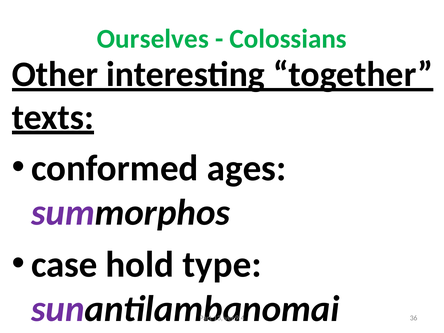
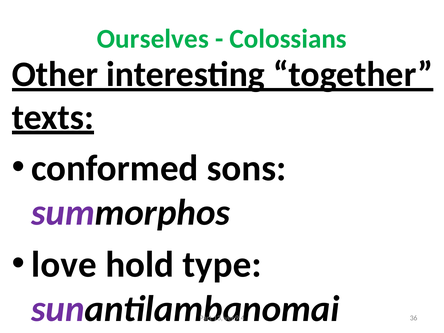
ages: ages -> sons (247, 168)
case: case -> love (64, 265)
